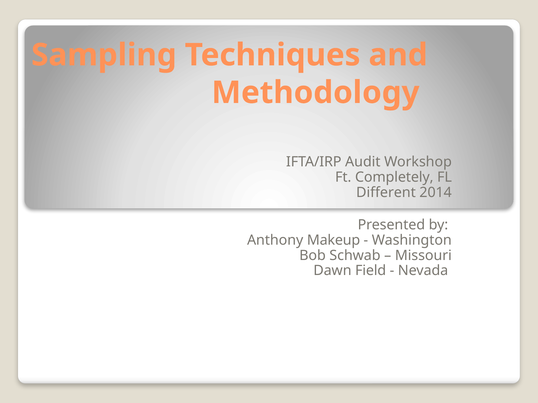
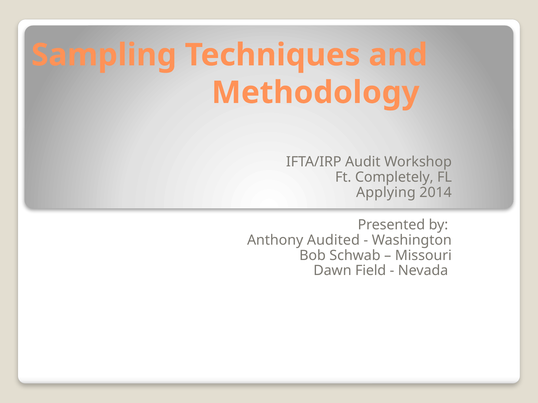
Different: Different -> Applying (386, 193)
Makeup: Makeup -> Audited (333, 240)
